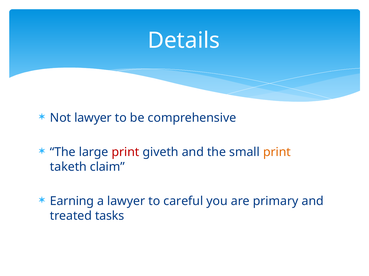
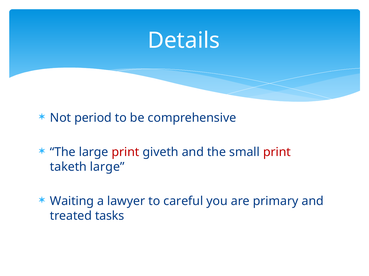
Not lawyer: lawyer -> period (93, 118)
print colour: orange -> red (277, 152)
taketh claim: claim -> large (107, 167)
Earning: Earning -> Waiting (72, 202)
